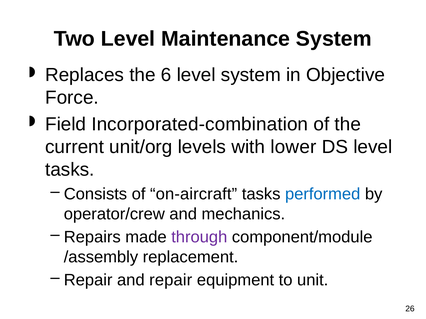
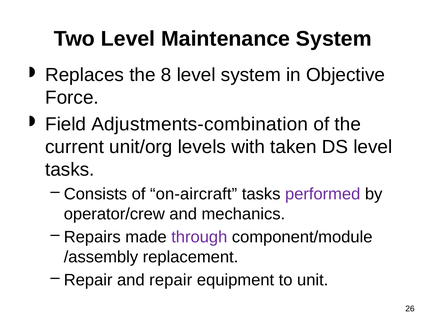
6: 6 -> 8 (166, 75)
Incorporated-combination: Incorporated-combination -> Adjustments-combination (200, 124)
lower: lower -> taken (293, 147)
performed colour: blue -> purple (323, 194)
